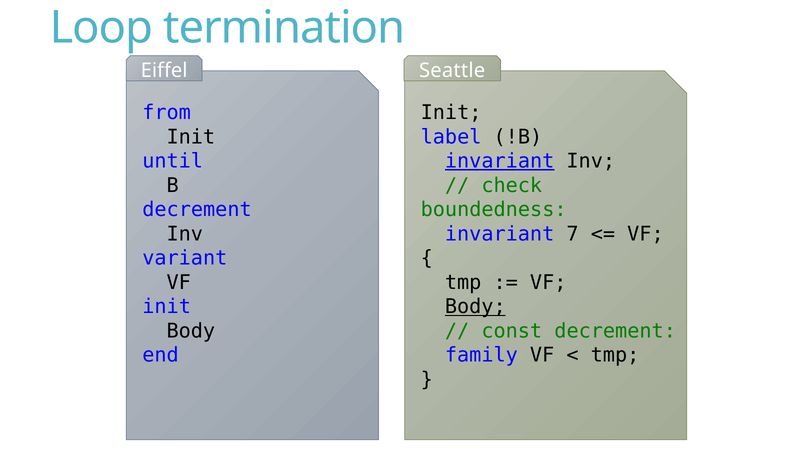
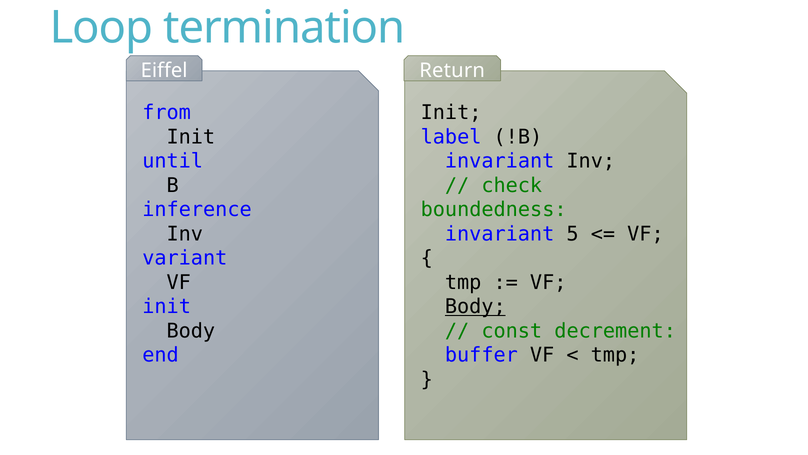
Seattle: Seattle -> Return (452, 71)
invariant underline: present -> none (500, 161)
decrement: decrement -> inference (197, 209)
7: 7 -> 5 (573, 234)
family: family -> buffer (481, 355)
